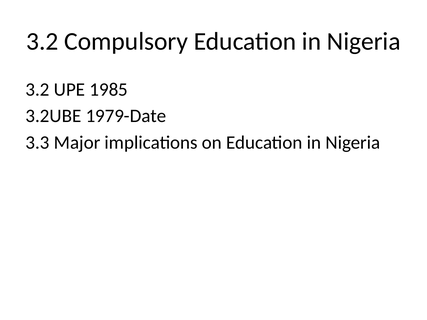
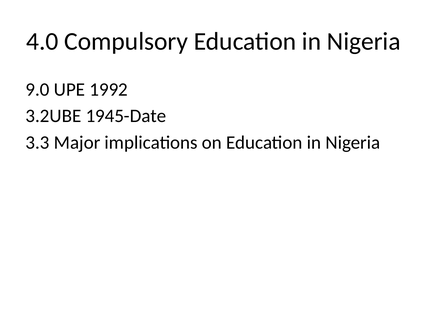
3.2: 3.2 -> 4.0 (42, 41)
3.2: 3.2 -> 9.0 (38, 90)
1985: 1985 -> 1992 (109, 90)
1979-Date: 1979-Date -> 1945-Date (126, 116)
